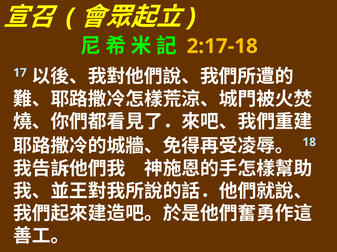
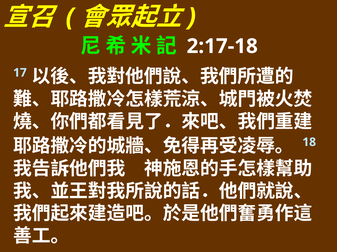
2:17-18 colour: yellow -> white (222, 46)
